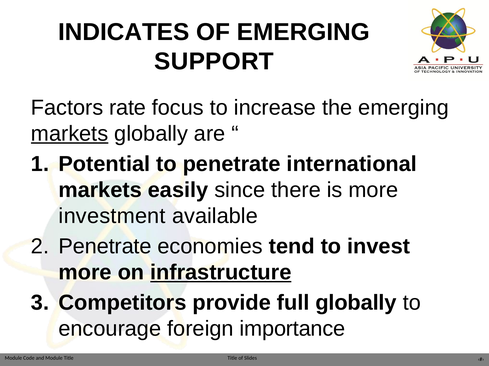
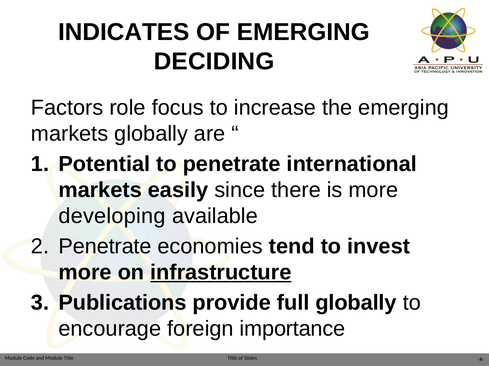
SUPPORT: SUPPORT -> DECIDING (214, 62)
rate: rate -> role (128, 108)
markets underline: present -> none (70, 134)
investment: investment -> developing (112, 216)
Competitors: Competitors -> Publications (122, 303)
